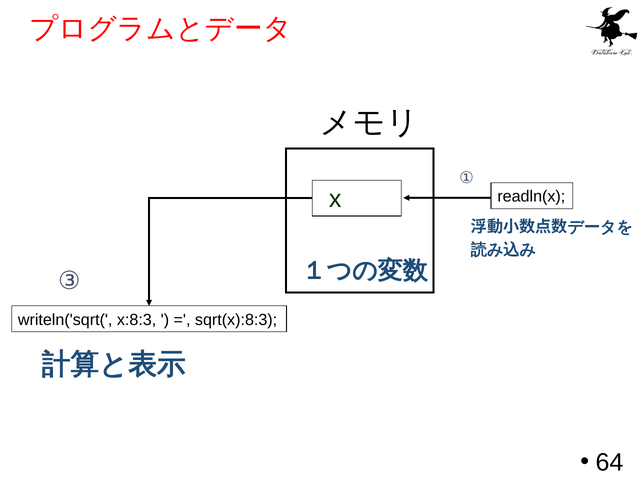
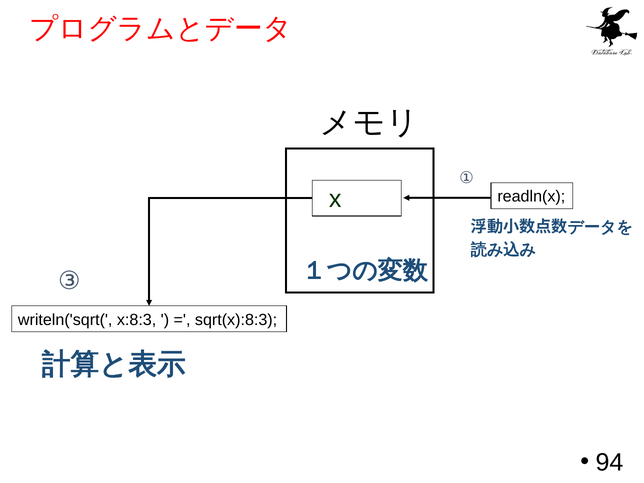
64: 64 -> 94 (609, 462)
